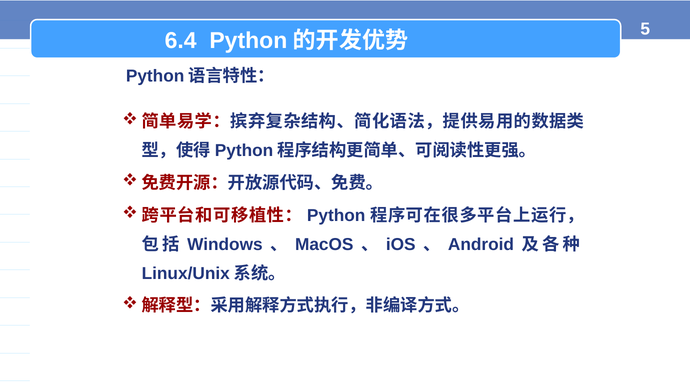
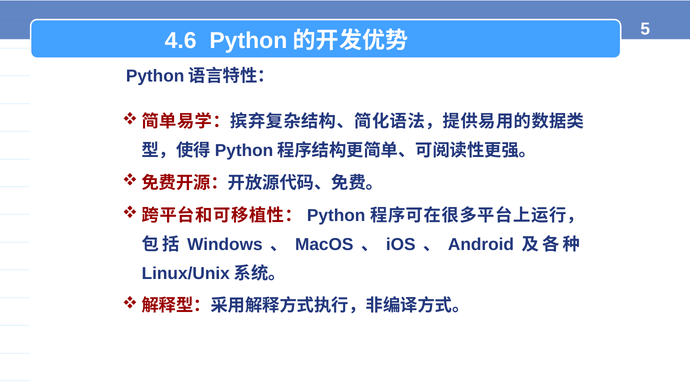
6.4: 6.4 -> 4.6 (181, 41)
